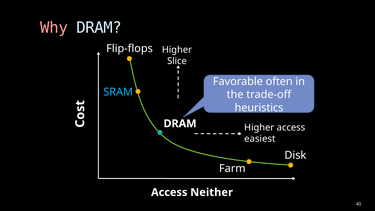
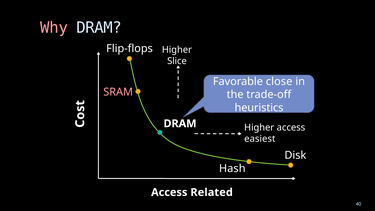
often: often -> close (279, 81)
SRAM colour: light blue -> pink (118, 92)
Farm: Farm -> Hash (232, 168)
Neither: Neither -> Related (212, 192)
